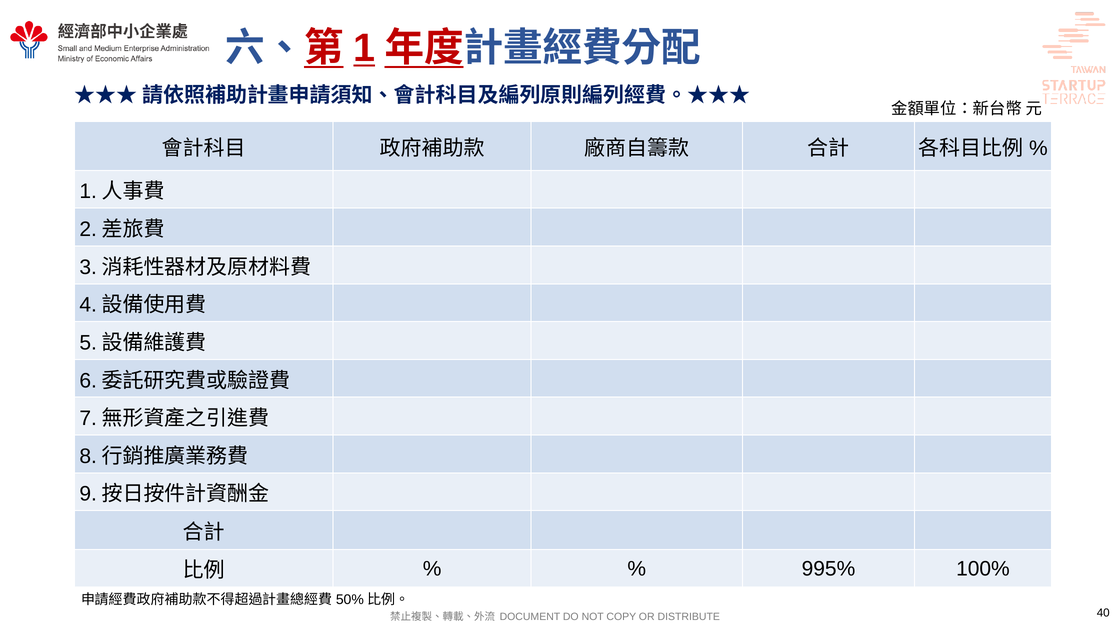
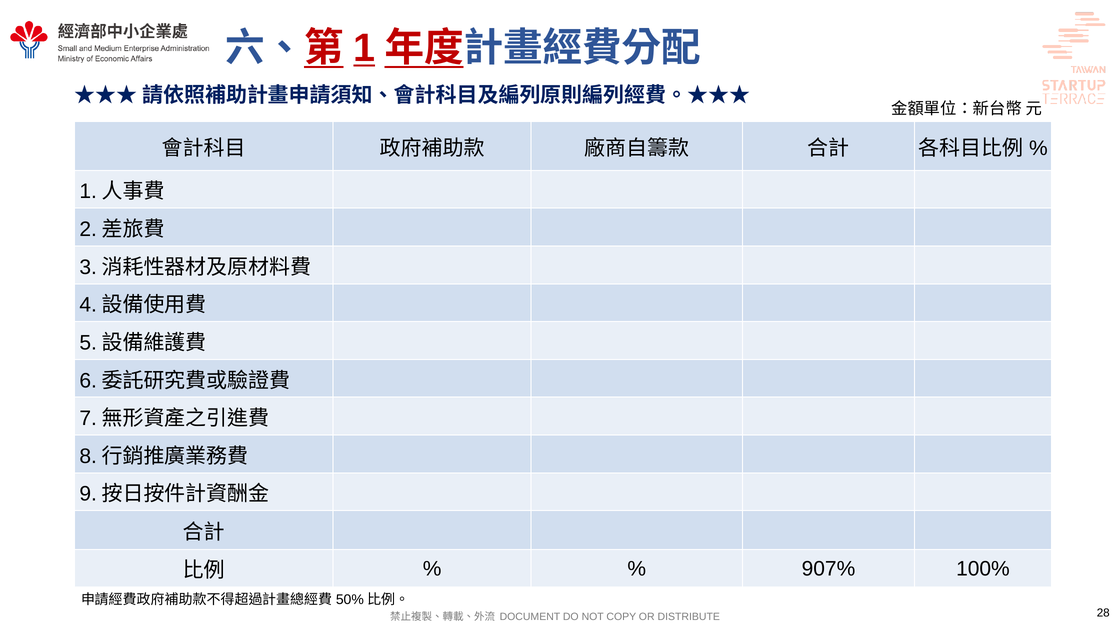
995%: 995% -> 907% (828, 569)
40: 40 -> 28 (1103, 613)
